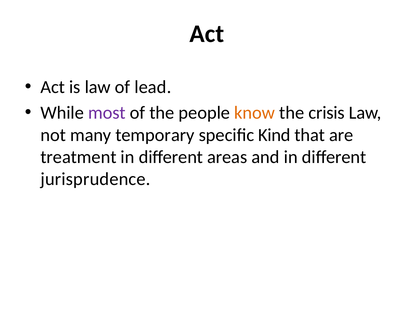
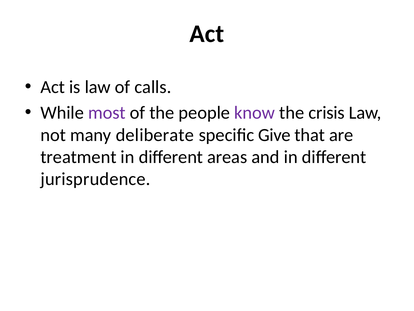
lead: lead -> calls (153, 87)
know colour: orange -> purple (255, 113)
temporary: temporary -> deliberate (155, 135)
Kind: Kind -> Give (274, 135)
